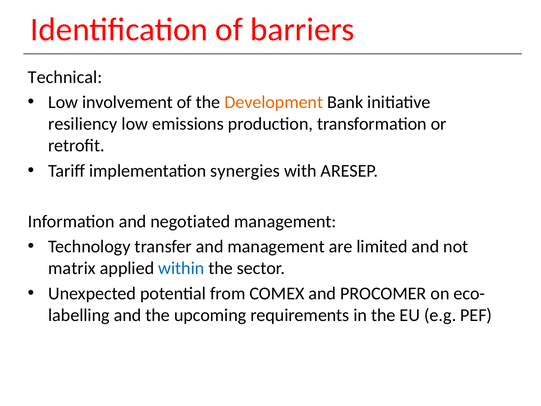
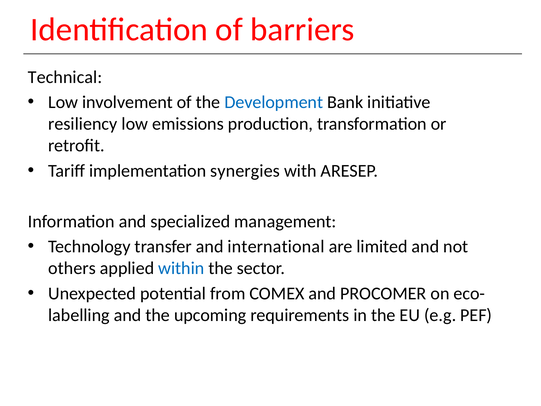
Development colour: orange -> blue (274, 102)
negotiated: negotiated -> specialized (190, 221)
and management: management -> international (276, 247)
matrix: matrix -> others (72, 268)
